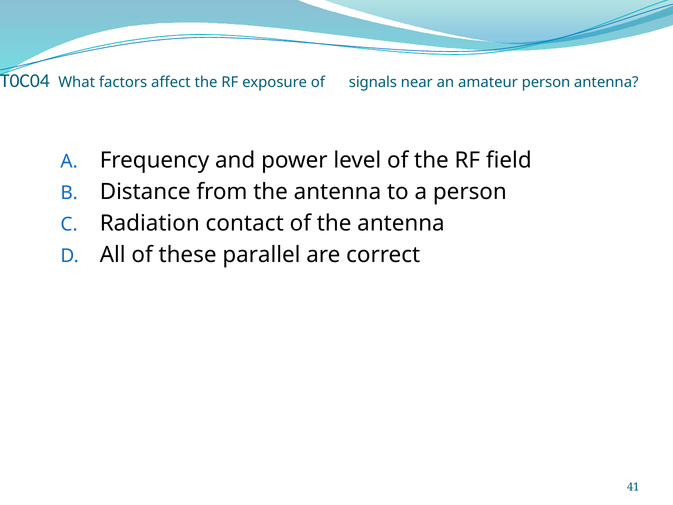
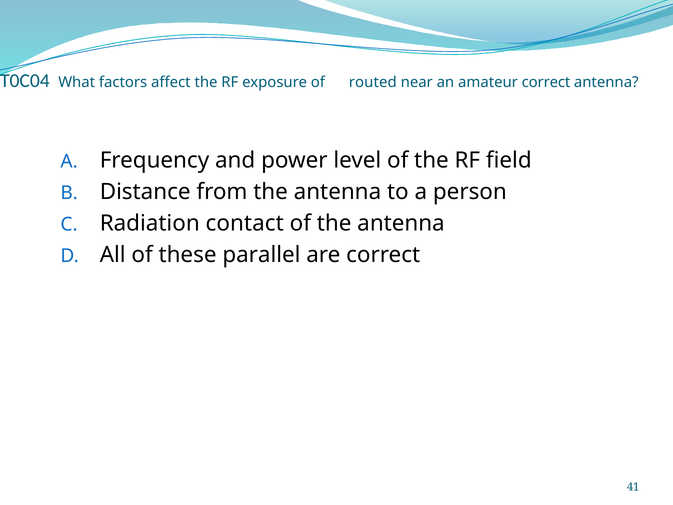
signals: signals -> routed (373, 83)
amateur person: person -> correct (546, 83)
